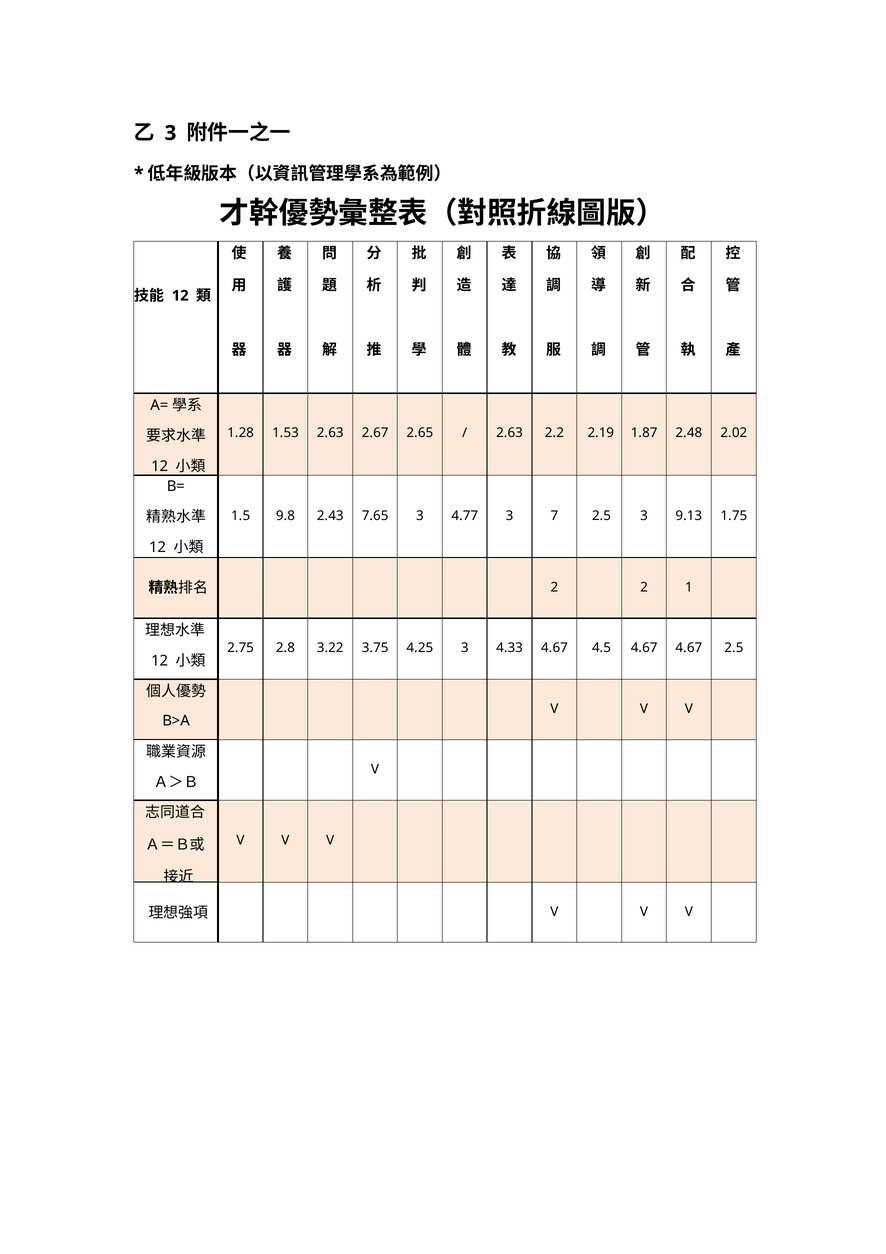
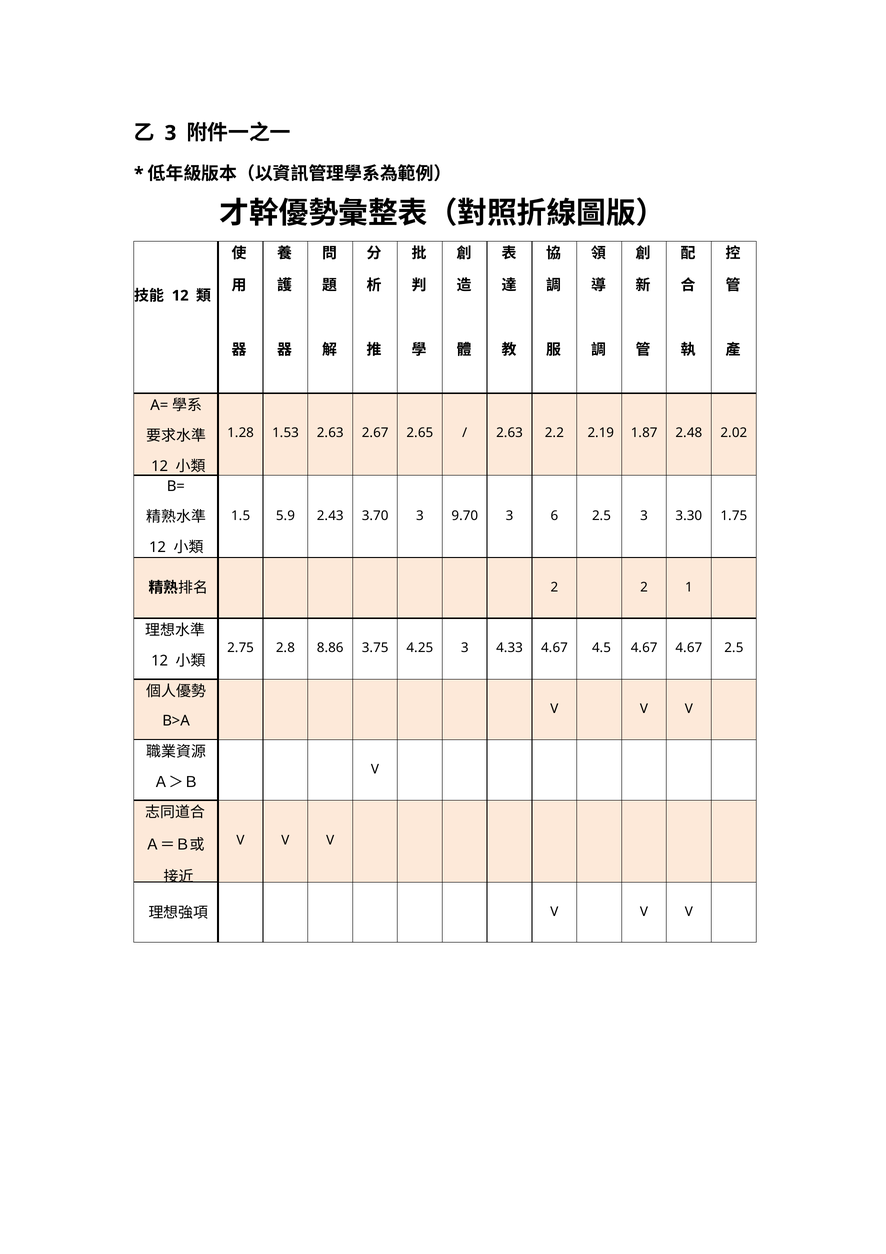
9.8: 9.8 -> 5.9 (285, 516)
7.65: 7.65 -> 3.70 (375, 516)
4.77: 4.77 -> 9.70 (465, 516)
7: 7 -> 6 (554, 516)
9.13: 9.13 -> 3.30 (689, 516)
3.22: 3.22 -> 8.86 (330, 648)
